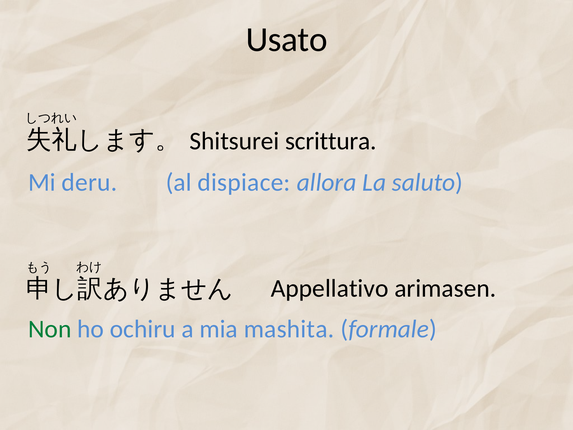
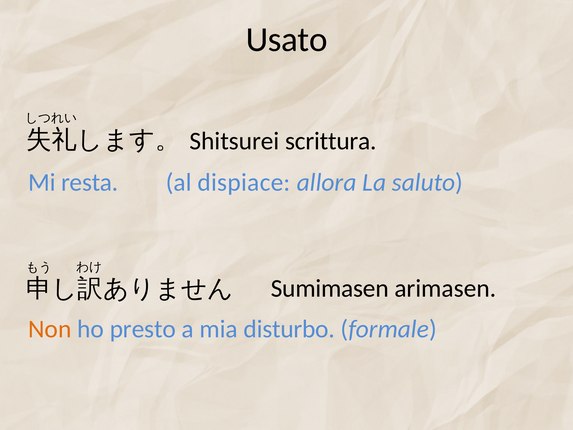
deru: deru -> resta (90, 182)
Appellativo: Appellativo -> Sumimasen (330, 288)
Non colour: green -> orange (50, 329)
ochiru: ochiru -> presto (143, 329)
mashita: mashita -> disturbo (289, 329)
